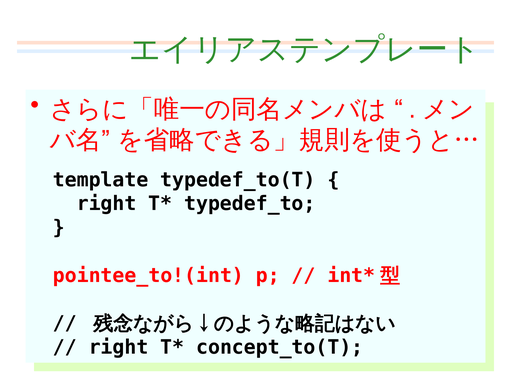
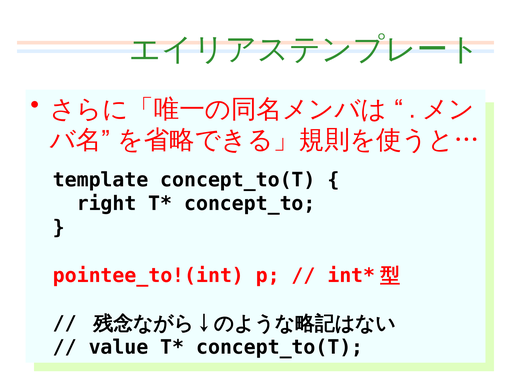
template typedef_to(T: typedef_to(T -> concept_to(T (238, 179)
typedef_to: typedef_to -> concept_to (250, 203)
right: right -> value (119, 347)
